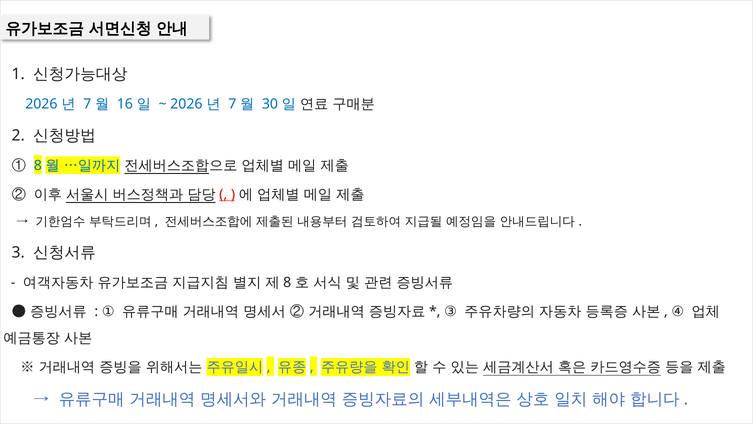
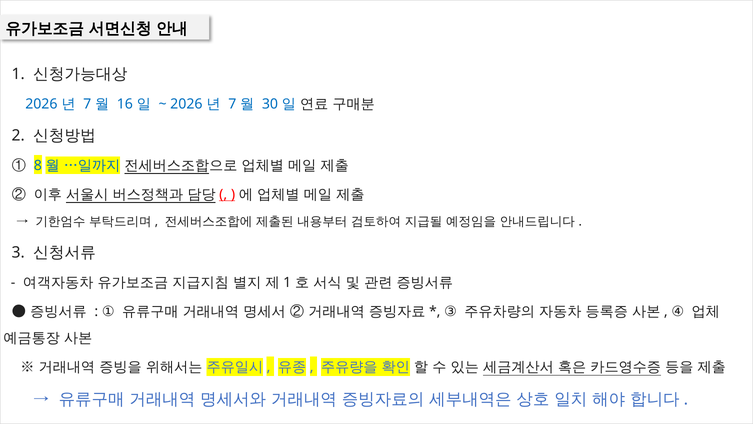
8: 8 -> 1 (287, 282)
